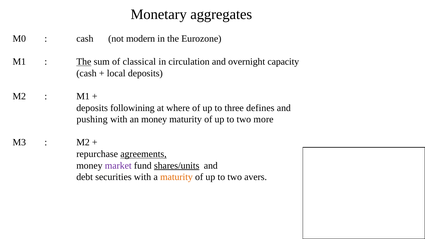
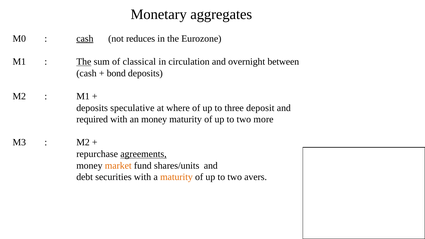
cash underline: none -> present (85, 39)
modern: modern -> reduces (141, 39)
capacity: capacity -> between (283, 62)
local: local -> bond (116, 73)
followining: followining -> speculative (132, 108)
defines: defines -> deposit (260, 108)
pushing: pushing -> required (92, 119)
market colour: purple -> orange (118, 166)
shares/units underline: present -> none (177, 166)
